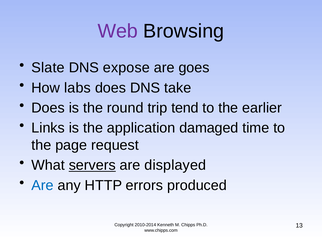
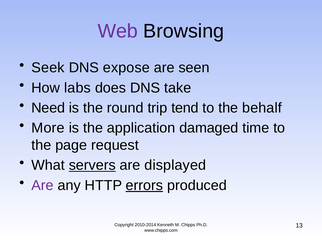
Slate: Slate -> Seek (48, 68)
goes: goes -> seen (194, 68)
Does: Does -> Need (48, 108)
earlier: earlier -> behalf (262, 108)
Links: Links -> More (48, 128)
Are colour: blue -> purple (43, 185)
errors underline: none -> present (144, 185)
